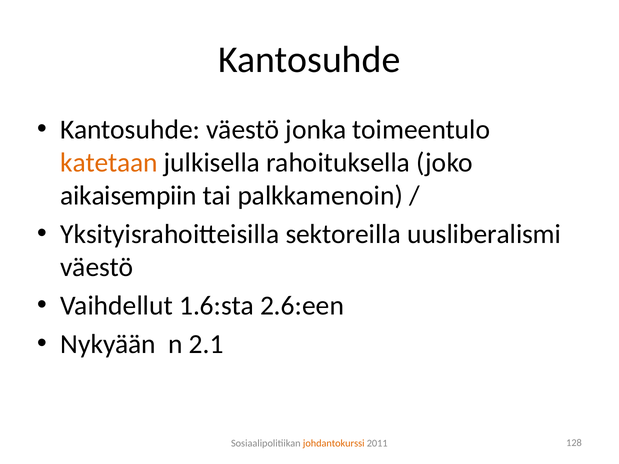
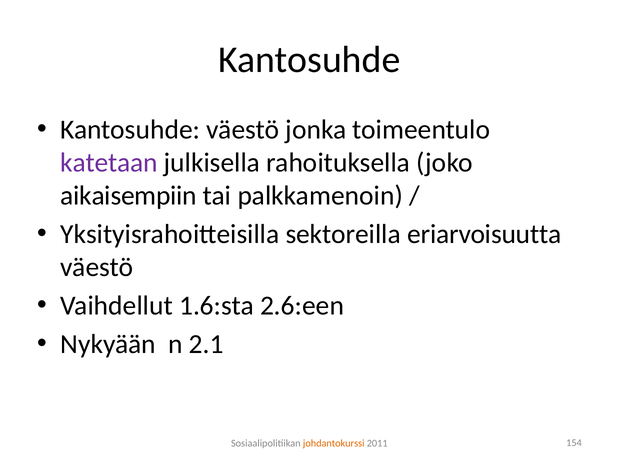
katetaan colour: orange -> purple (109, 163)
uusliberalismi: uusliberalismi -> eriarvoisuutta (484, 234)
128: 128 -> 154 (574, 443)
